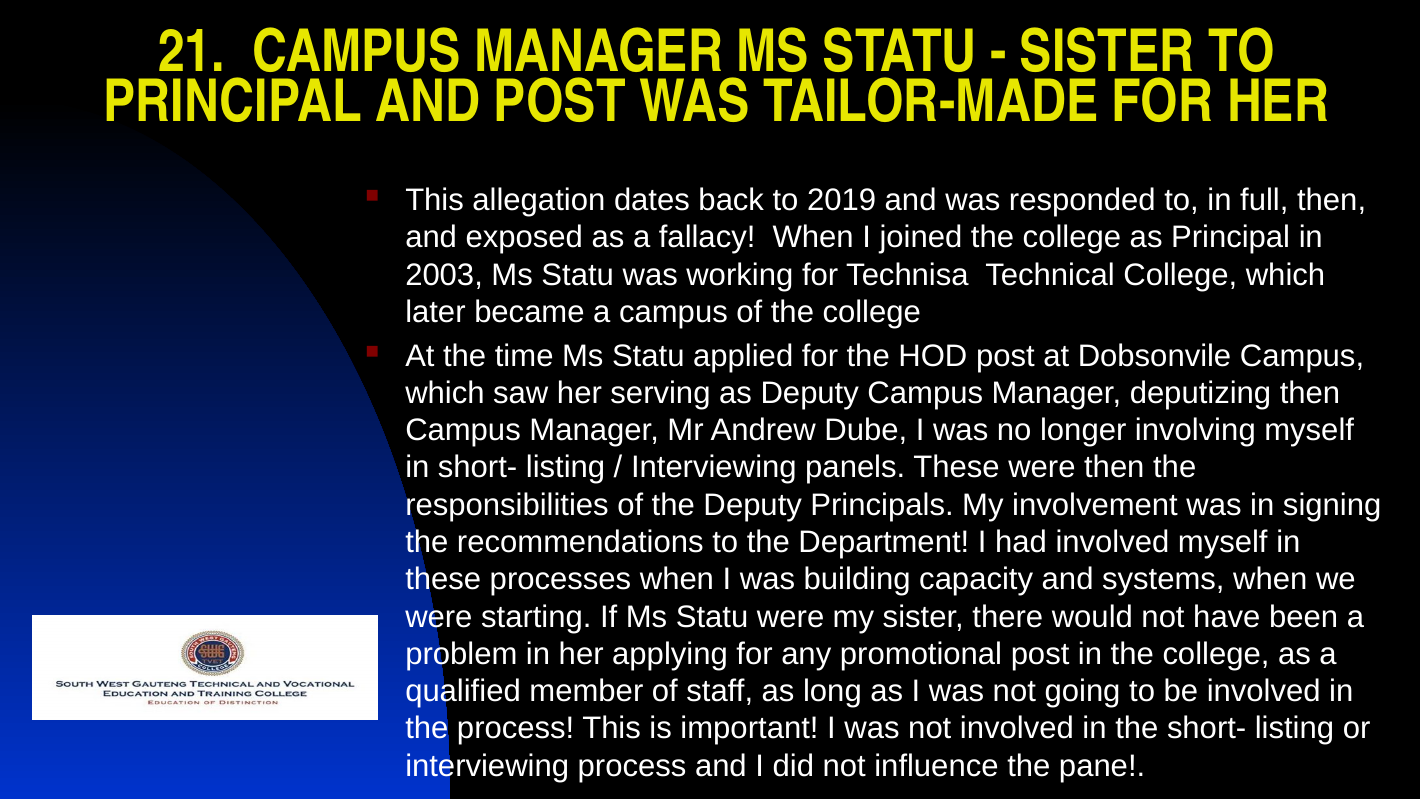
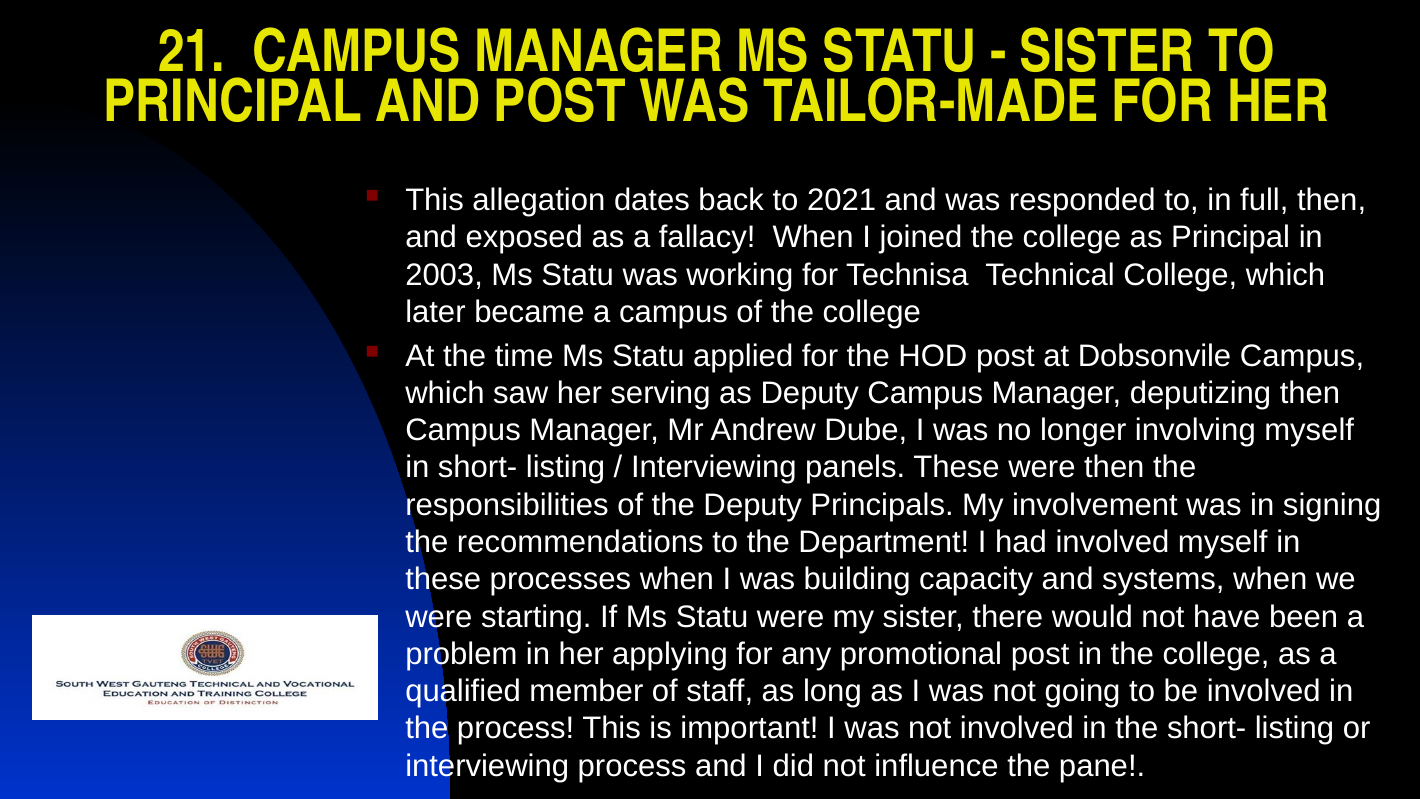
2019: 2019 -> 2021 (842, 200)
